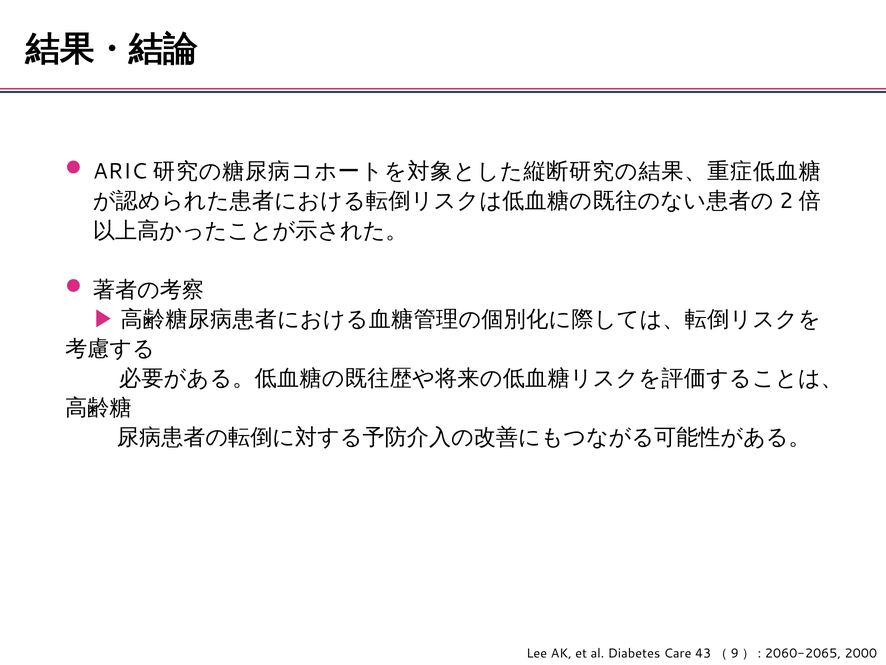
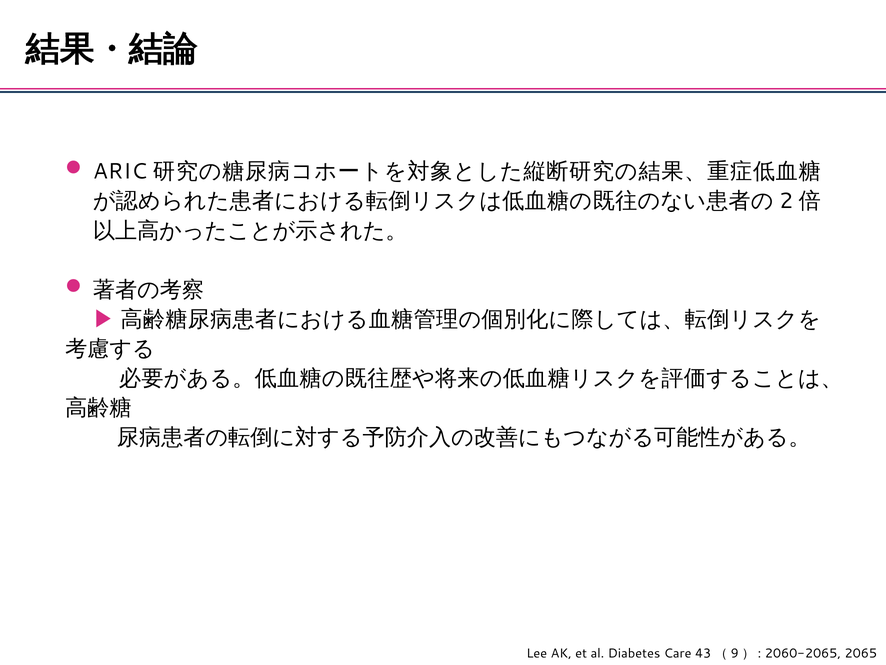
2000: 2000 -> 2065 (861, 653)
